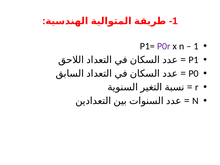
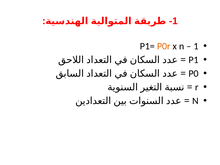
P0r colour: purple -> orange (164, 46)
